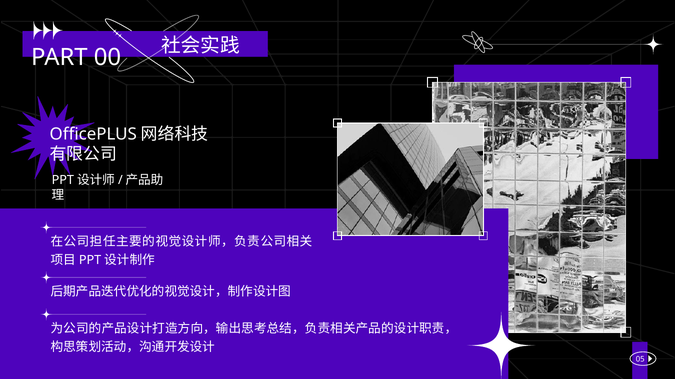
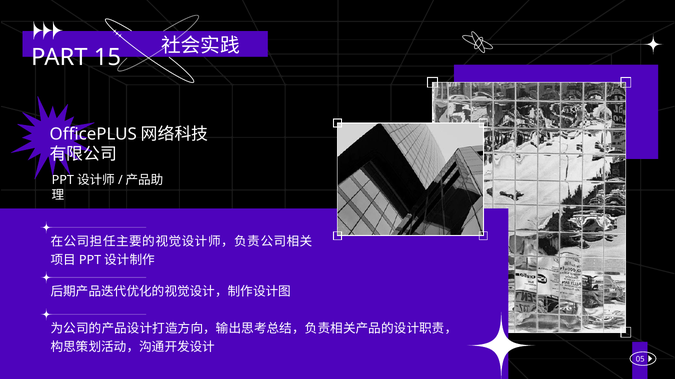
00: 00 -> 15 (108, 58)
